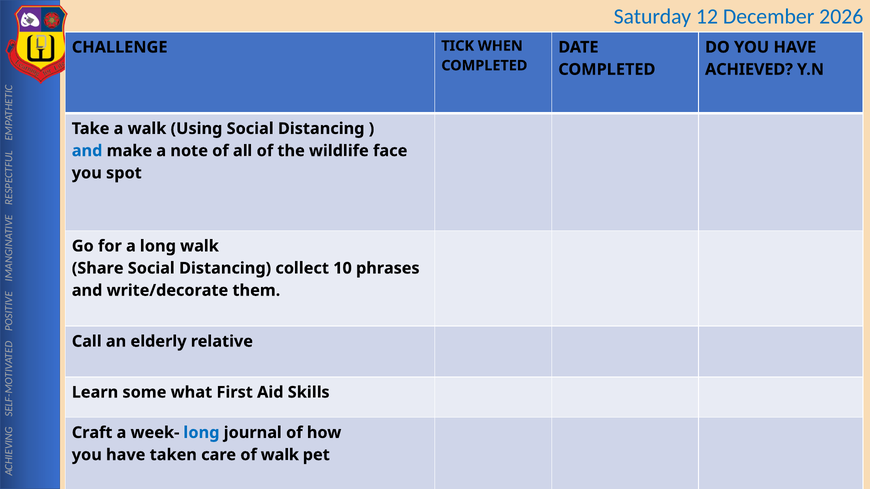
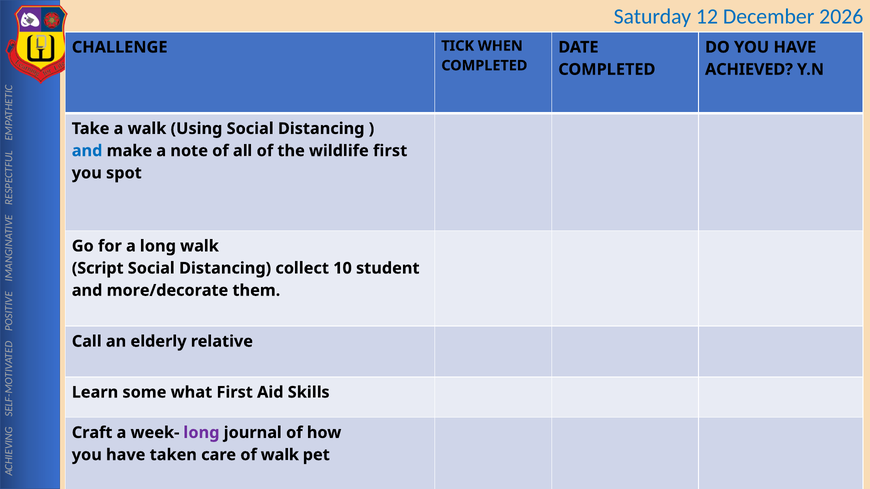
wildlife face: face -> first (390, 151)
Share: Share -> Script (98, 268)
phrases: phrases -> student (388, 268)
write/decorate: write/decorate -> more/decorate (167, 291)
long colour: blue -> purple (202, 433)
